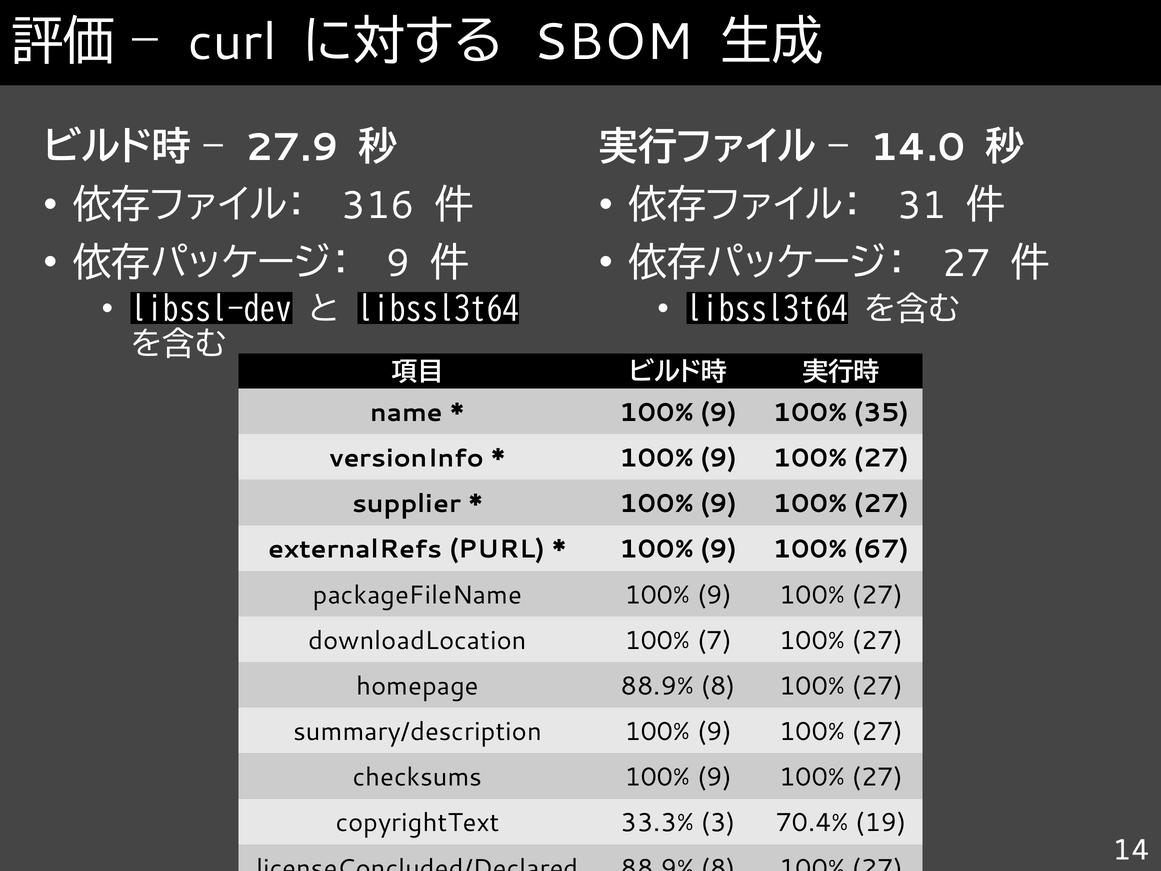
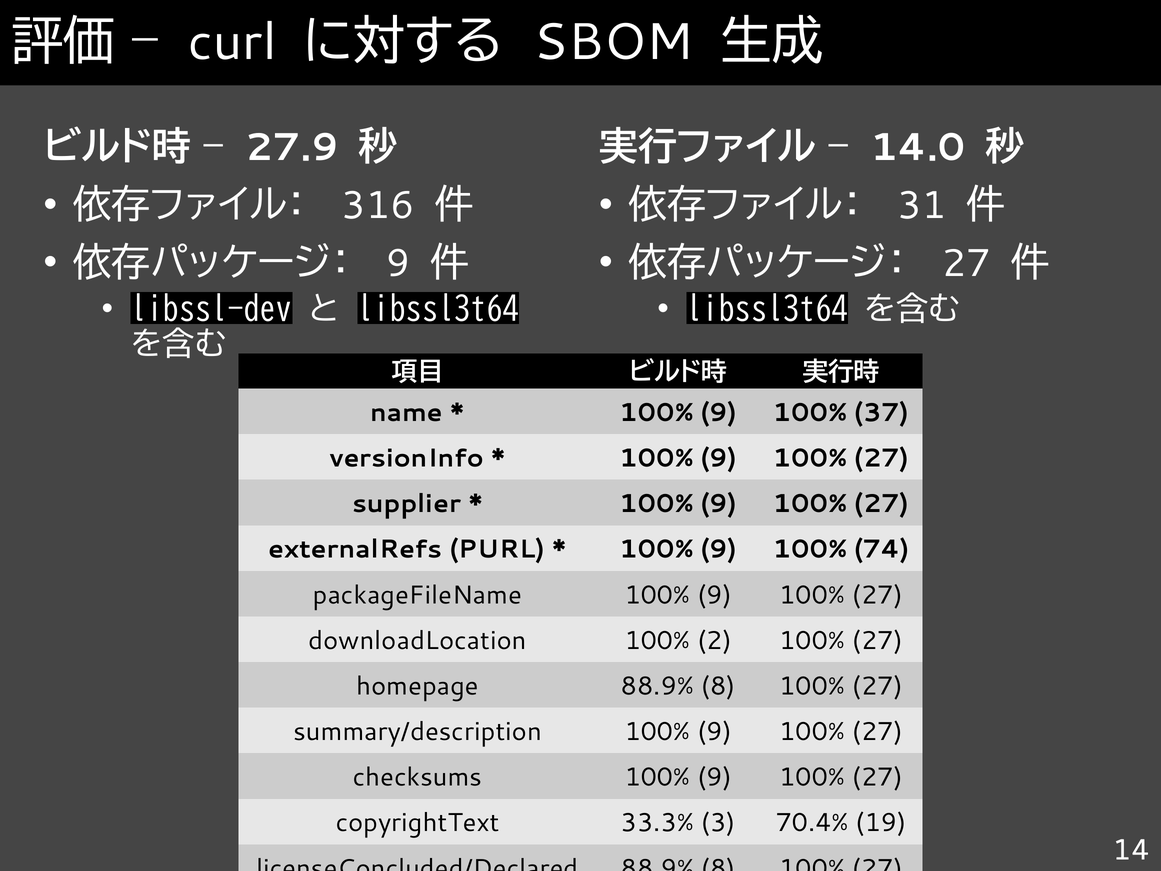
35: 35 -> 37 (881, 413)
67: 67 -> 74 (882, 549)
7: 7 -> 2 (715, 640)
